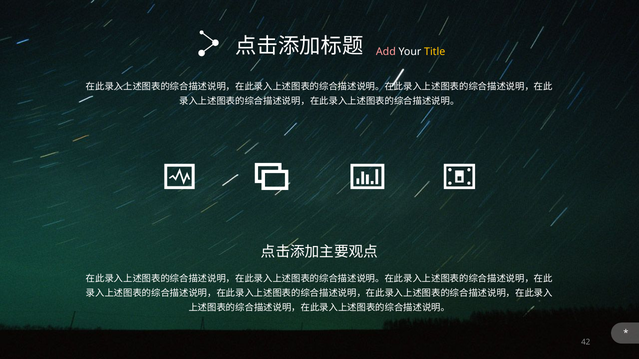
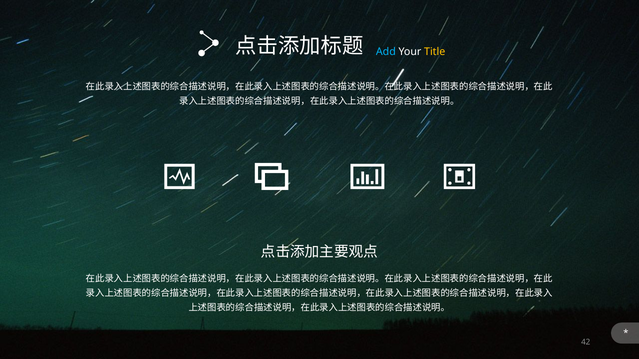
Add colour: pink -> light blue (386, 52)
